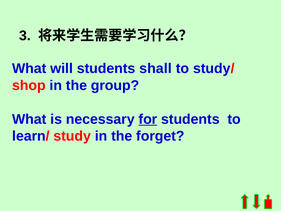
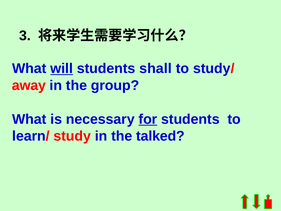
will underline: none -> present (62, 68)
shop: shop -> away (29, 85)
forget: forget -> talked (160, 136)
